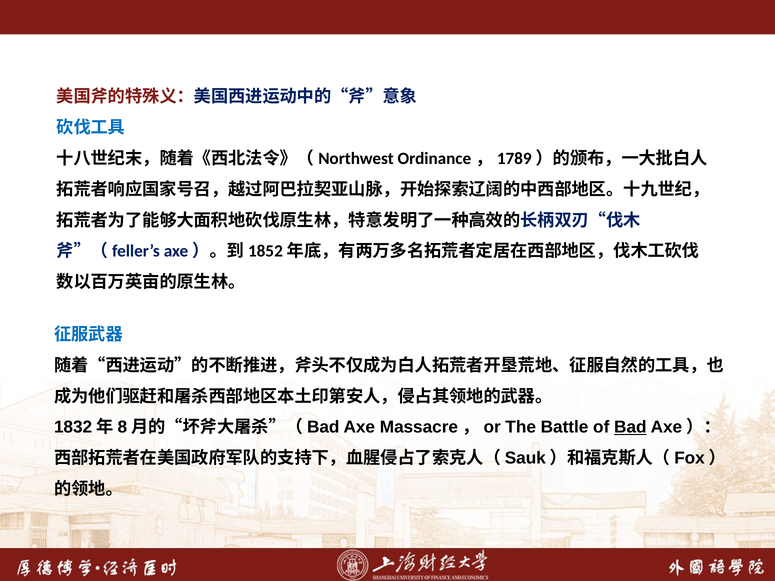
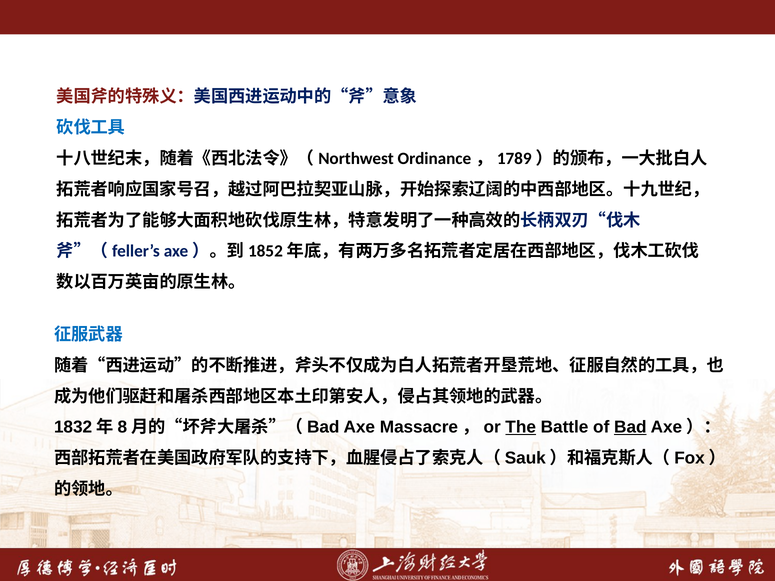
The underline: none -> present (521, 427)
